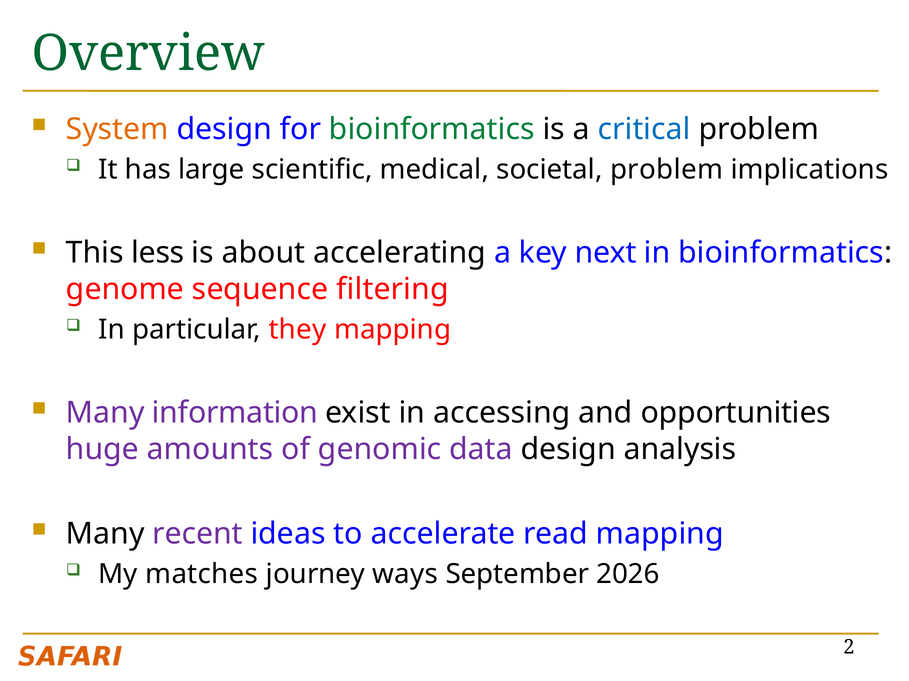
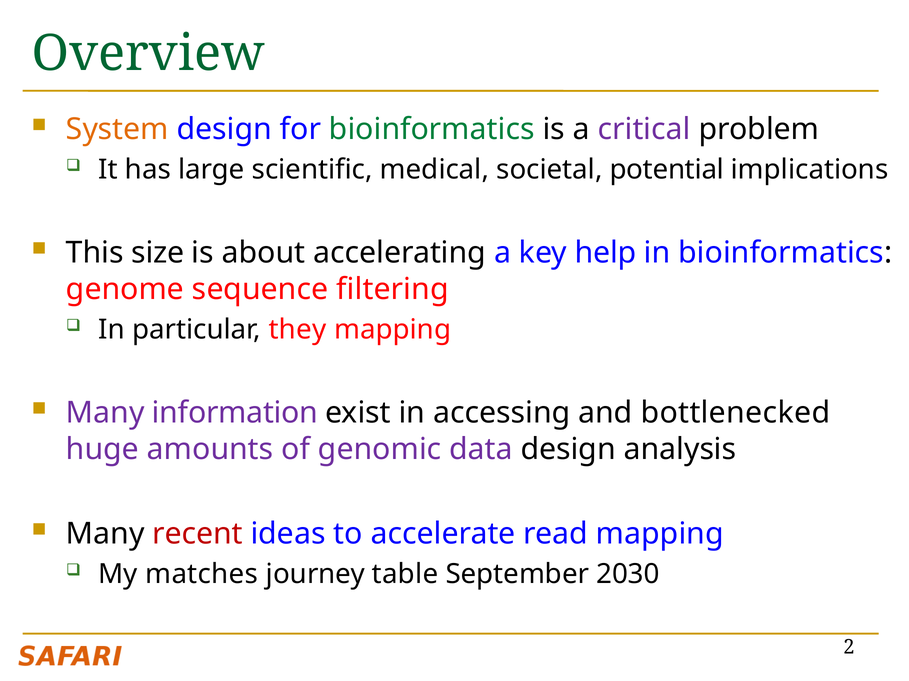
critical colour: blue -> purple (644, 129)
societal problem: problem -> potential (667, 170)
less: less -> size (158, 253)
next: next -> help (606, 253)
opportunities: opportunities -> bottlenecked (735, 413)
recent colour: purple -> red (198, 534)
ways: ways -> table (405, 575)
2026: 2026 -> 2030 (628, 575)
